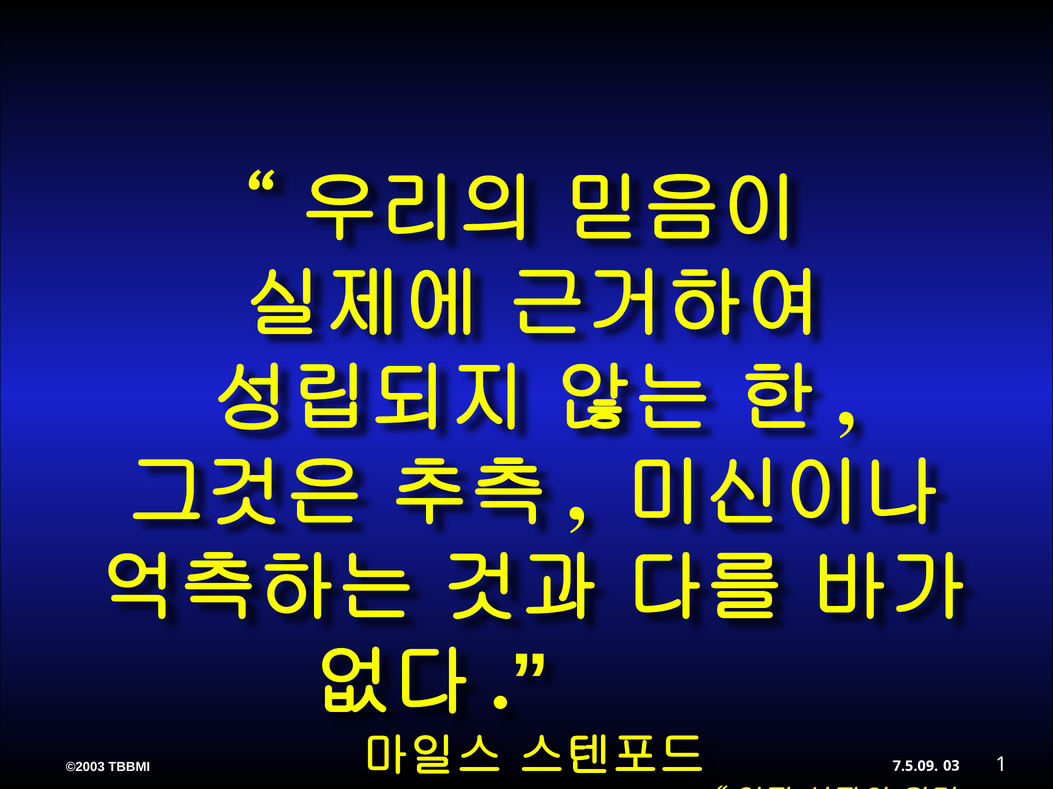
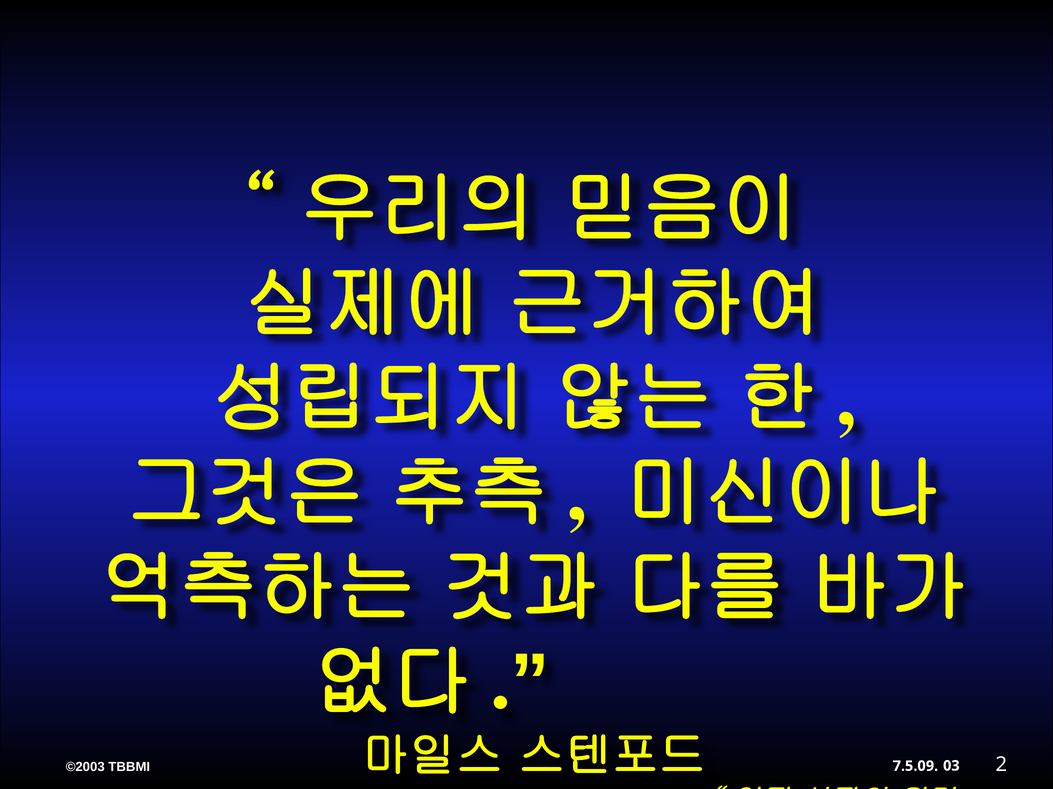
1: 1 -> 2 (1001, 765)
